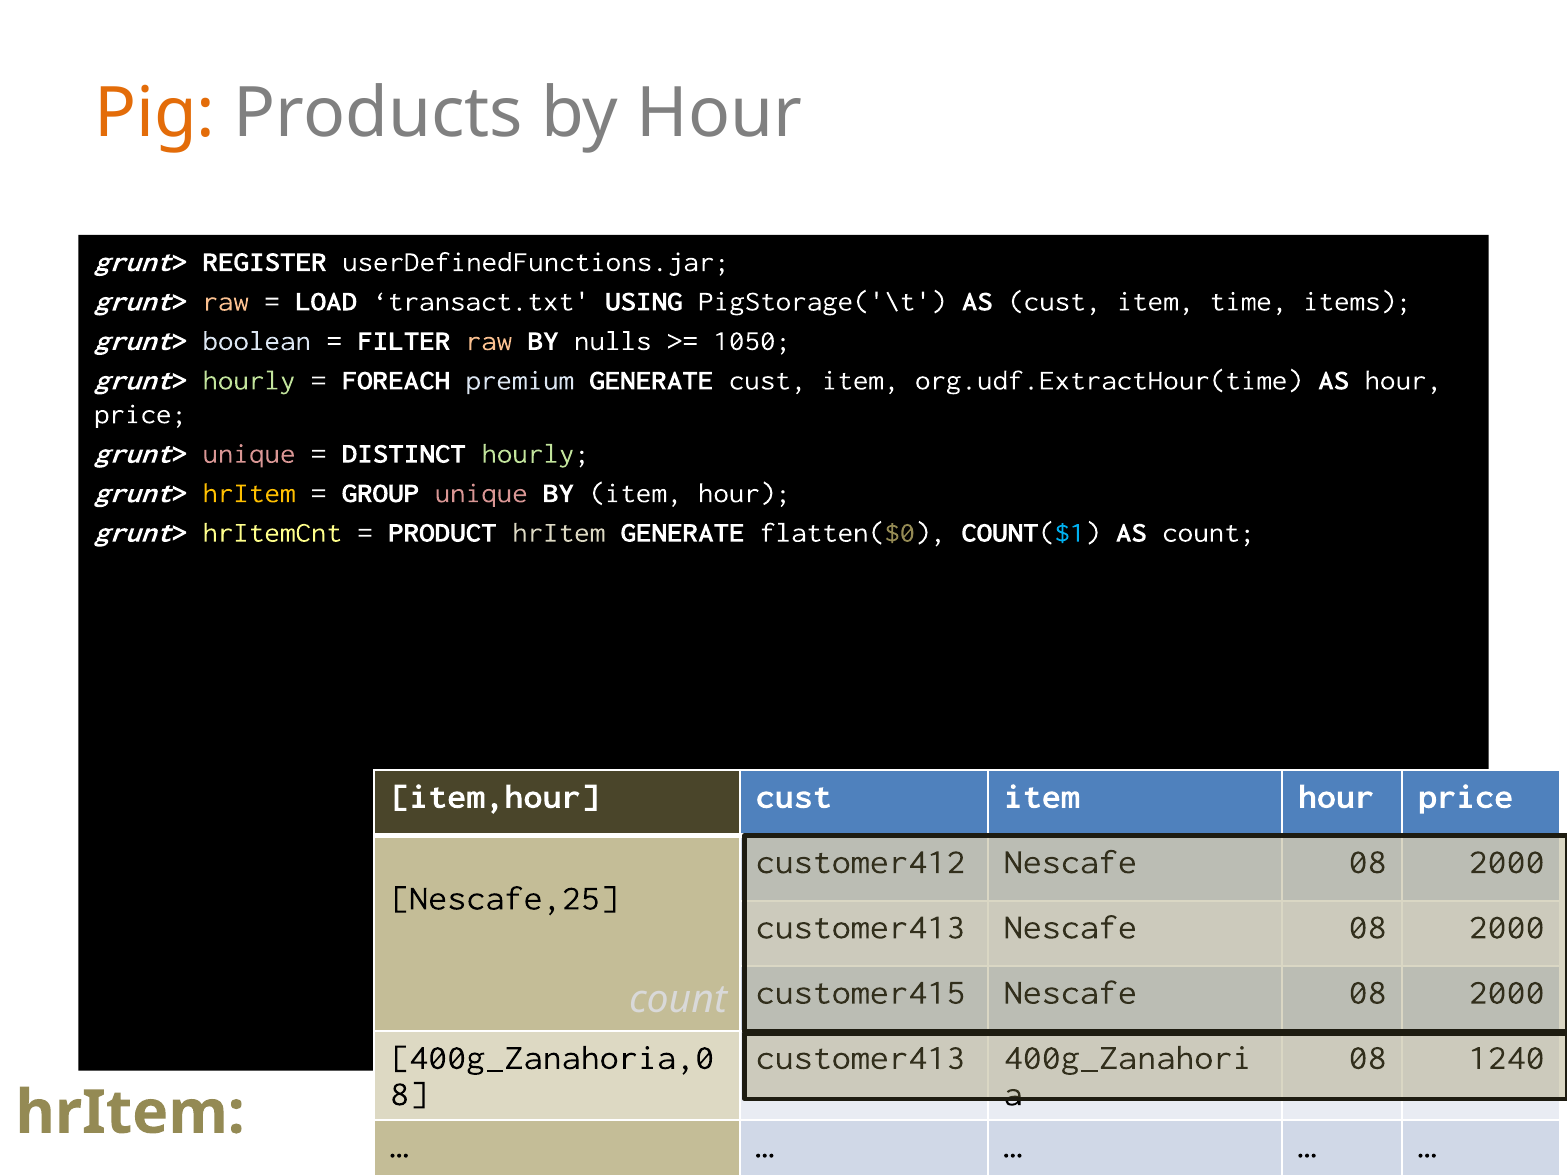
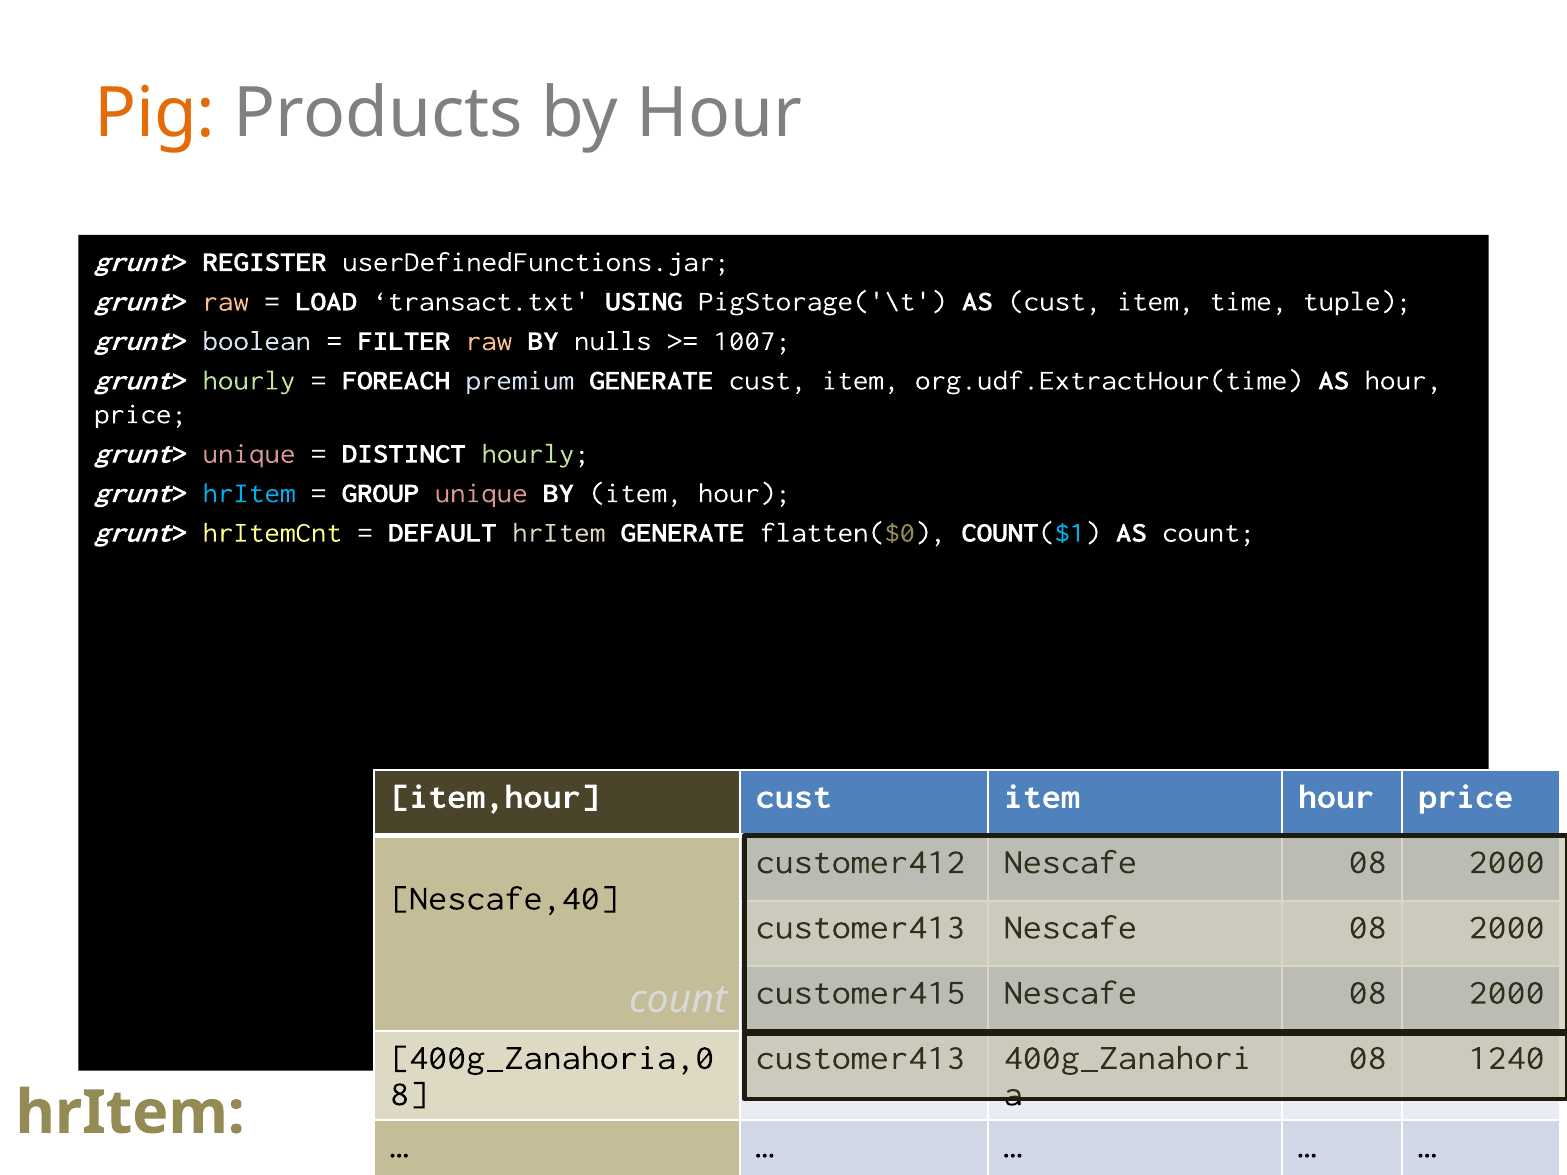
items: items -> tuple (1357, 301)
1050: 1050 -> 1007 (752, 341)
hrItem colour: yellow -> light blue (249, 493)
PRODUCT: PRODUCT -> DEFAULT (442, 532)
Nescafe,25: Nescafe,25 -> Nescafe,40 (504, 898)
